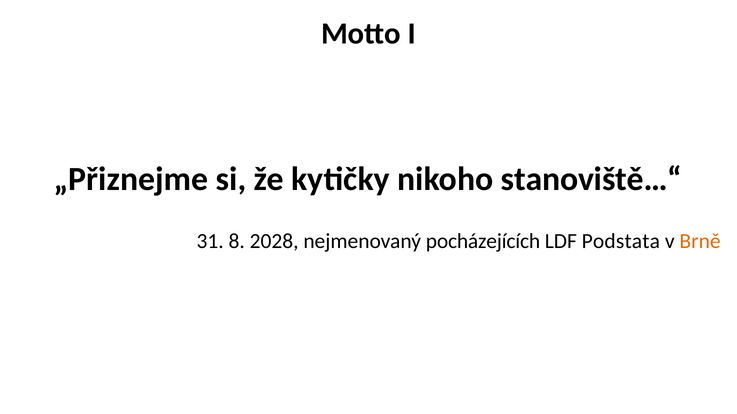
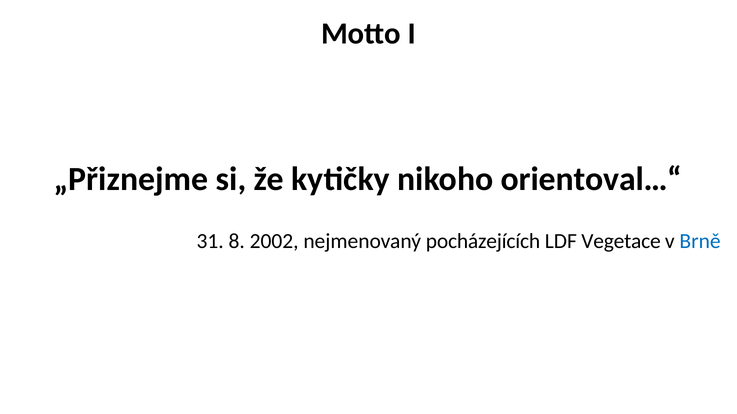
stanoviště…“: stanoviště…“ -> orientoval…“ (592, 180)
2028: 2028 -> 2002 (274, 241)
Podstata: Podstata -> Vegetace (621, 241)
Brně colour: orange -> blue (700, 241)
